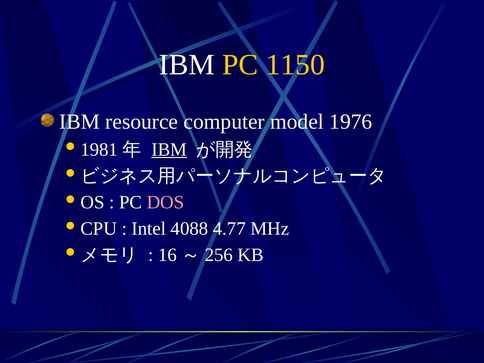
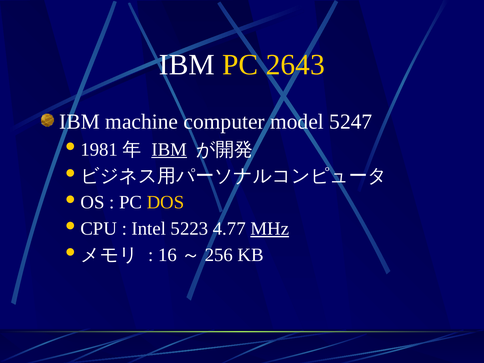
1150: 1150 -> 2643 (295, 65)
resource: resource -> machine (142, 122)
1976: 1976 -> 5247 (351, 122)
DOS colour: pink -> yellow (166, 202)
4088: 4088 -> 5223 (189, 229)
MHz underline: none -> present (270, 229)
